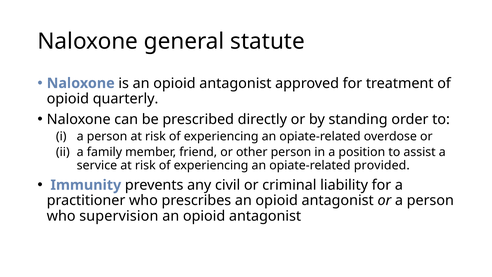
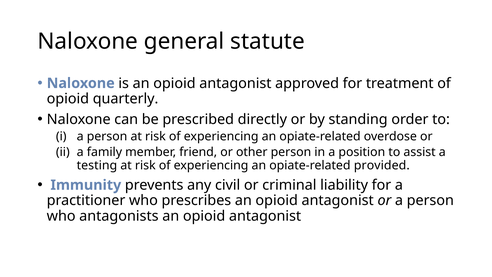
service: service -> testing (97, 165)
supervision: supervision -> antagonists (119, 216)
